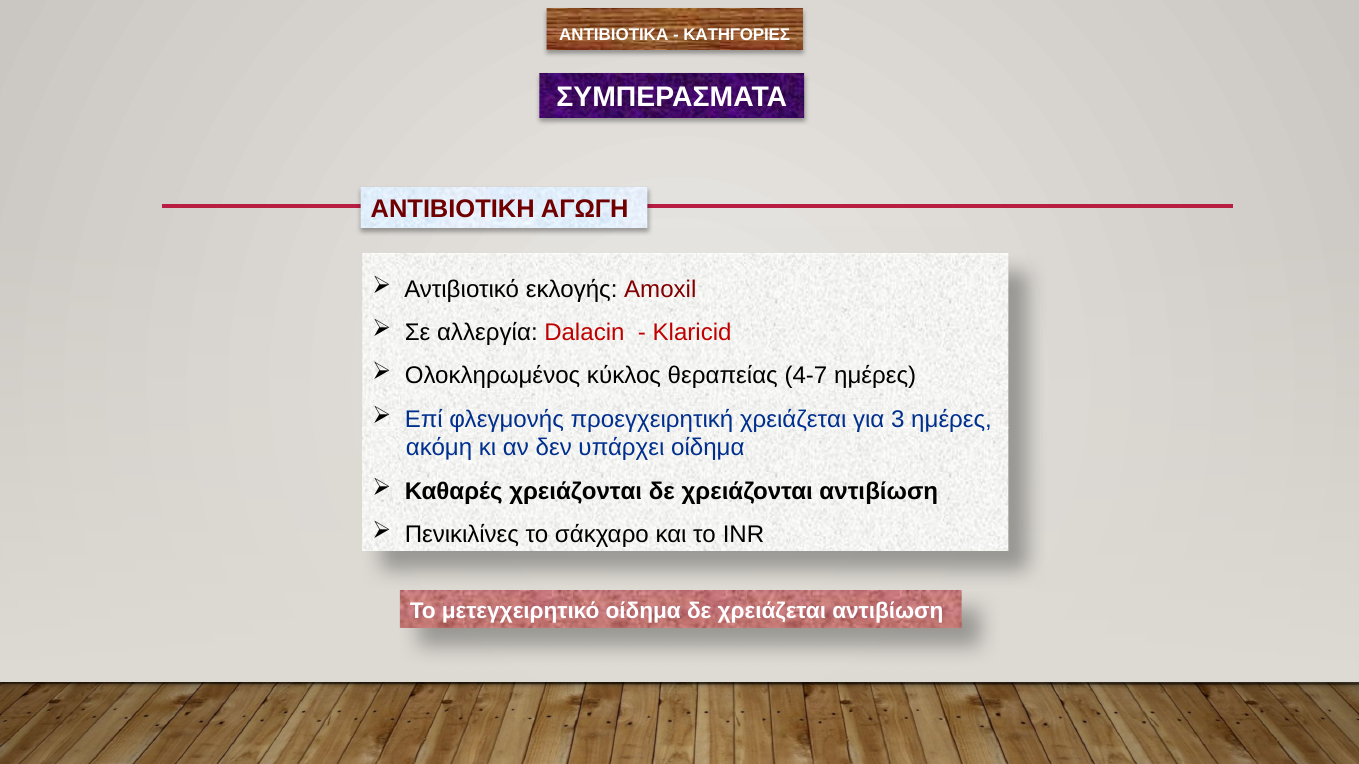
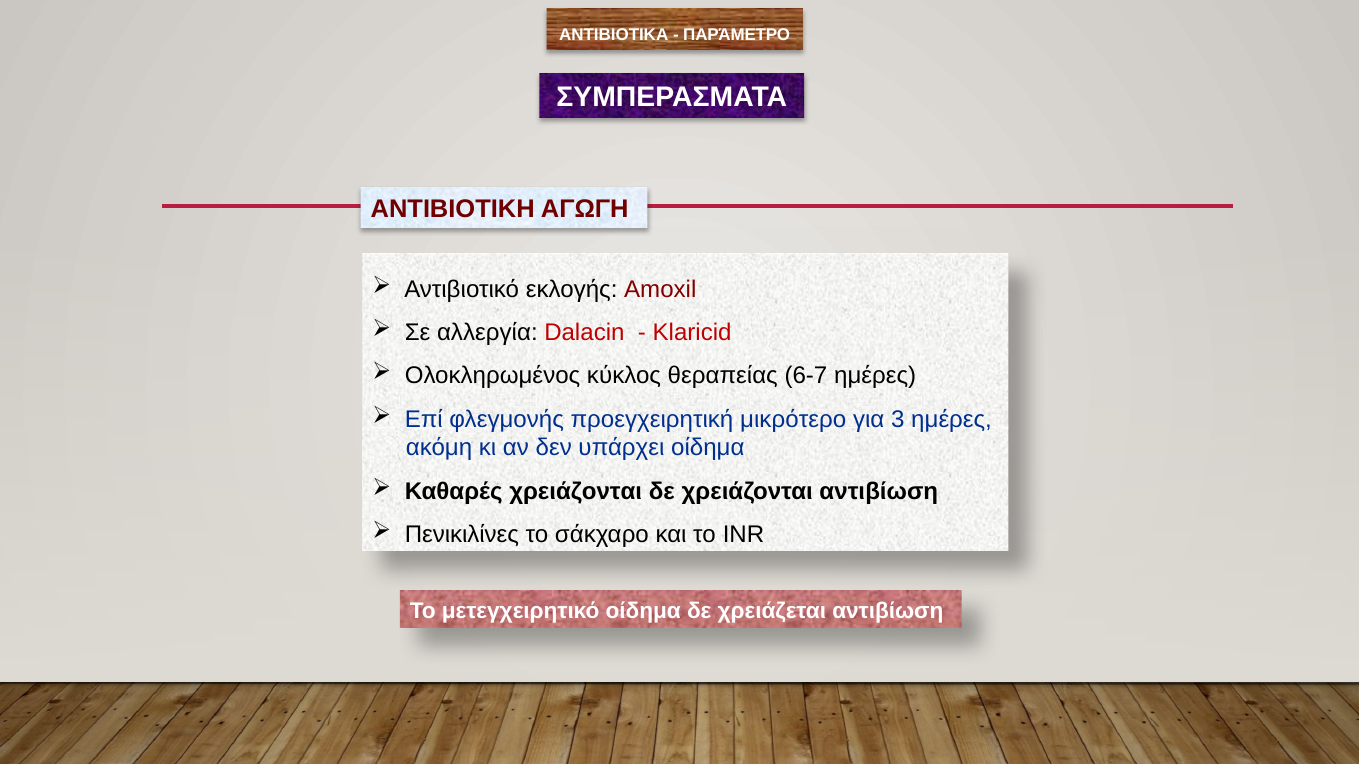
ΚΑΤΗΓΟΡΙΕΣ: ΚΑΤΗΓΟΡΙΕΣ -> ΠΑΡΆΜΕΤΡΟ (737, 35)
4-7: 4-7 -> 6-7 (806, 376)
προεγχειρητική χρειάζεται: χρειάζεται -> μικρότερο (793, 419)
